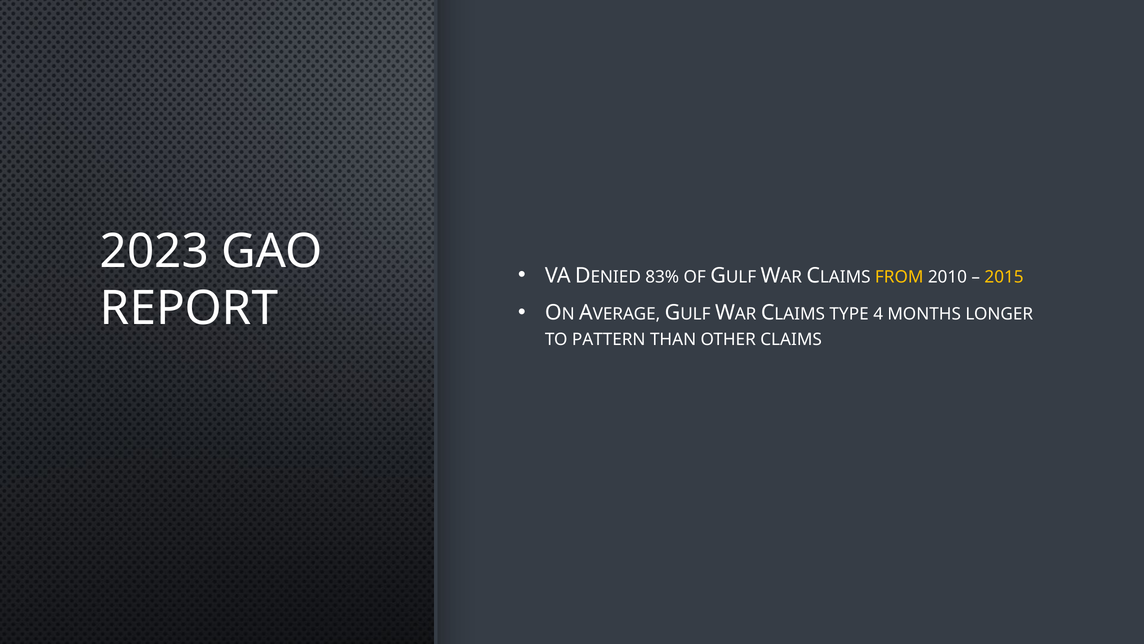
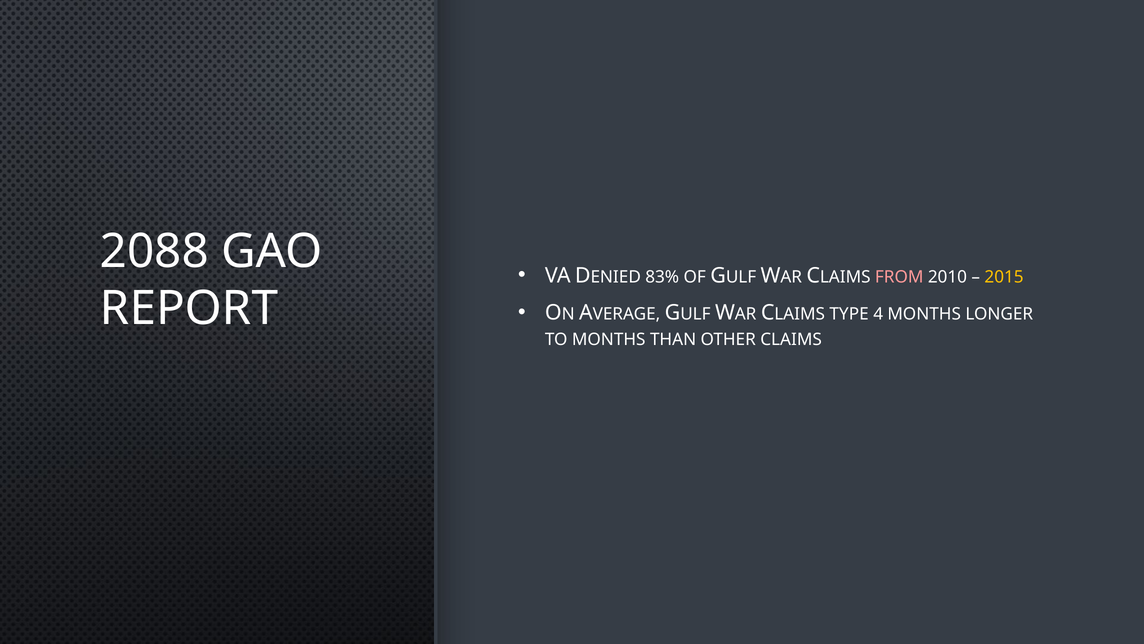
2023: 2023 -> 2088 (154, 251)
FROM colour: yellow -> pink (899, 277)
TO PATTERN: PATTERN -> MONTHS (609, 340)
